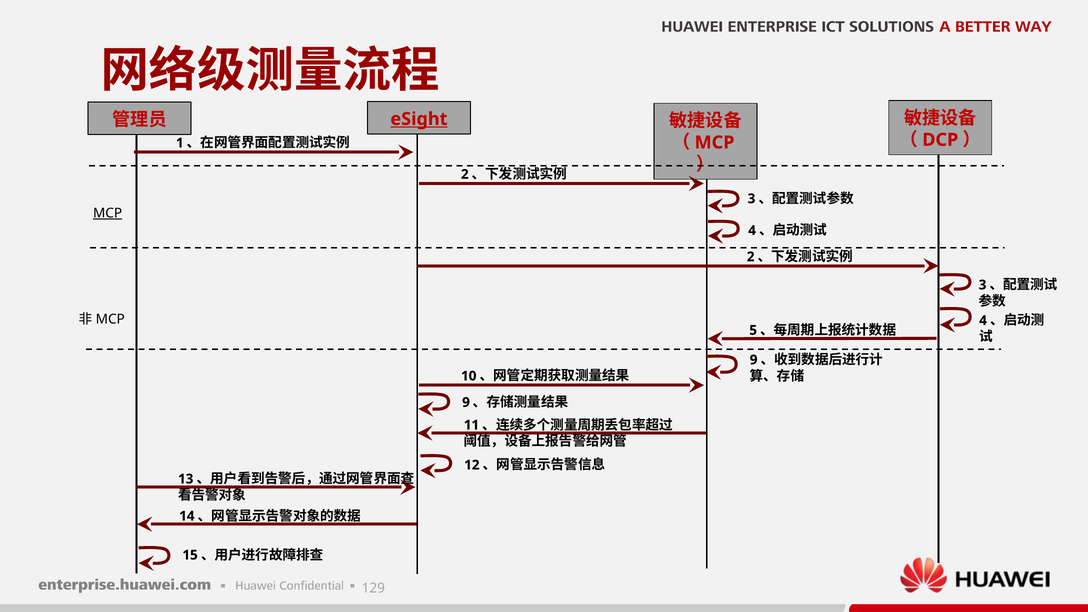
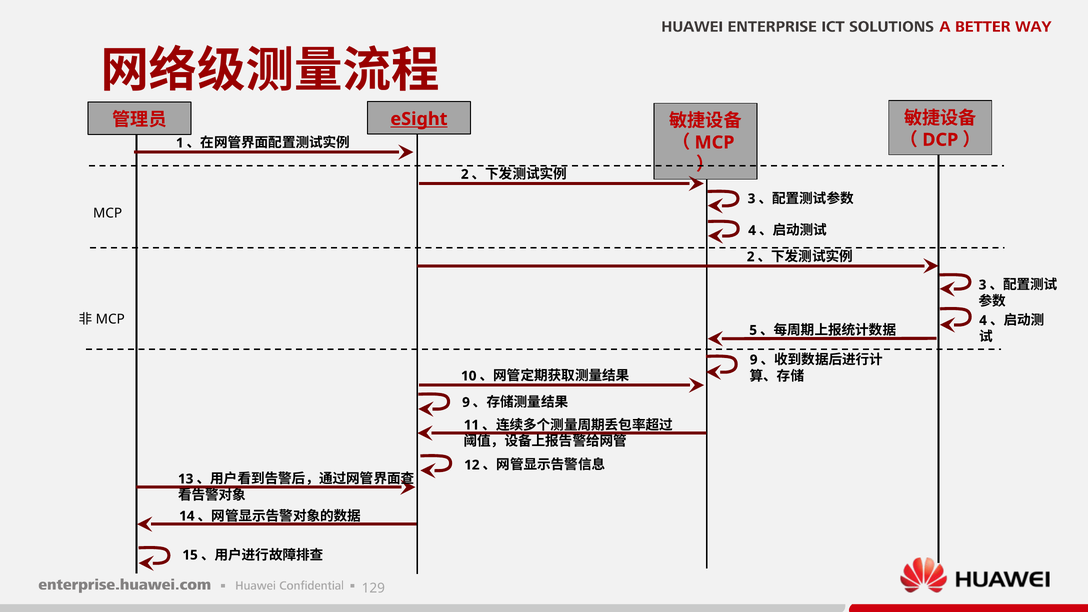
MCP underline: present -> none (108, 213)
